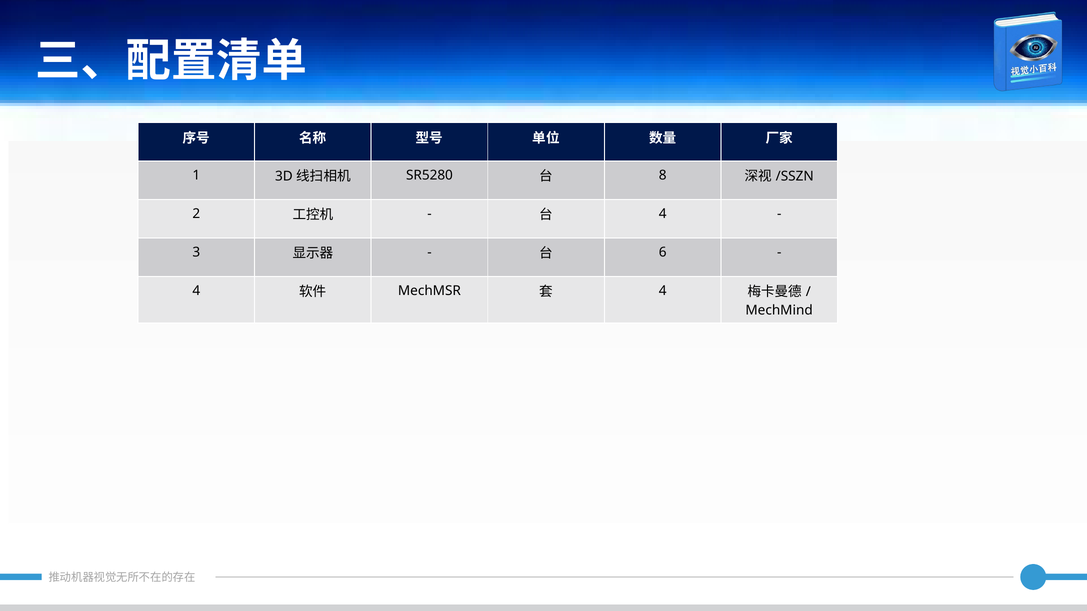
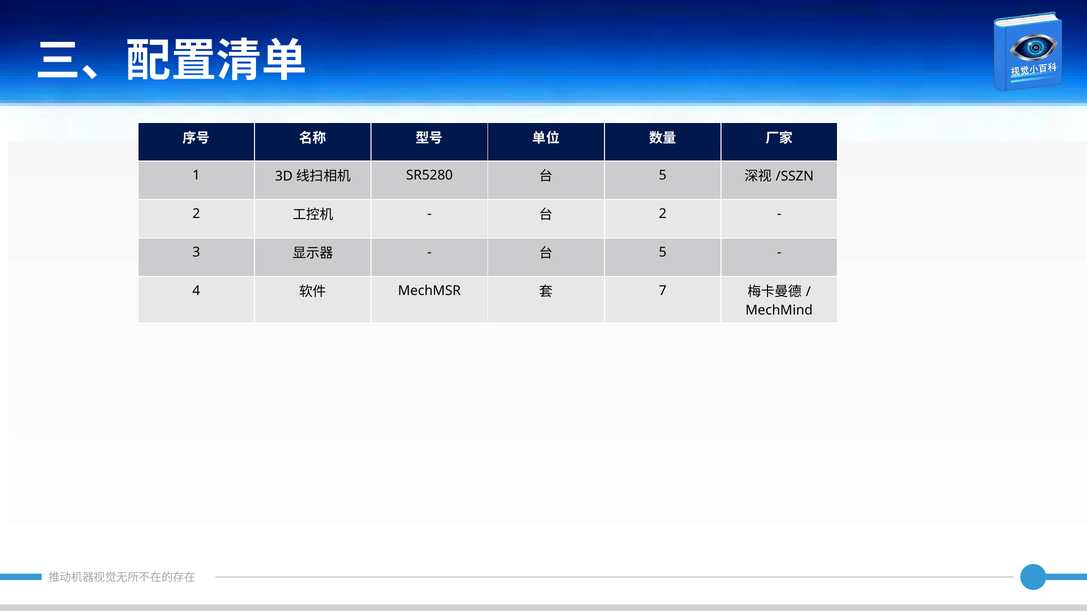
8: 8 -> 5 (663, 175)
4: 4 -> 2 (663, 214)
6: 6 -> 5 (663, 252)
4: 4 -> 7 (663, 291)
